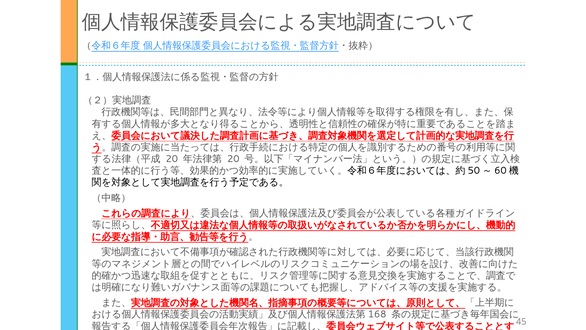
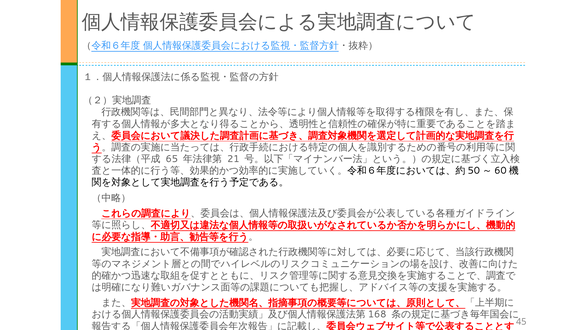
20: 20 -> 65 (172, 159)
20: 20 -> 21 (233, 159)
